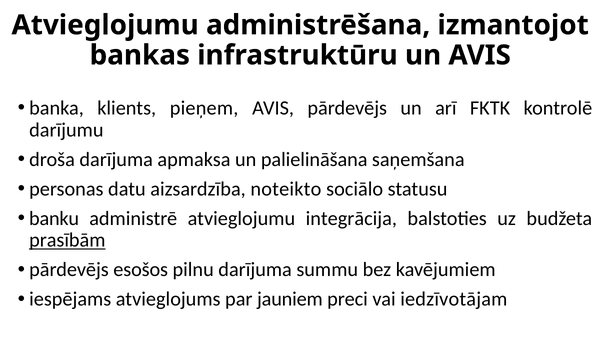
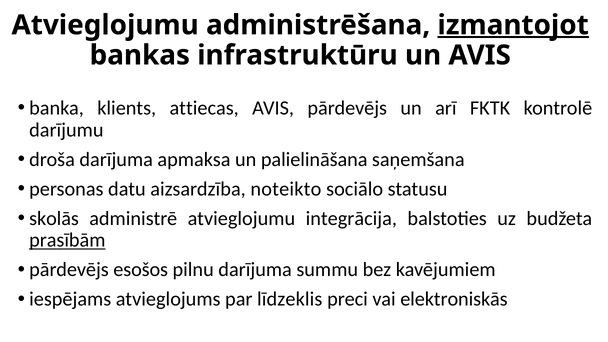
izmantojot underline: none -> present (513, 25)
pieņem: pieņem -> attiecas (204, 108)
banku: banku -> skolās (54, 218)
jauniem: jauniem -> līdzeklis (290, 299)
iedzīvotājam: iedzīvotājam -> elektroniskās (454, 299)
